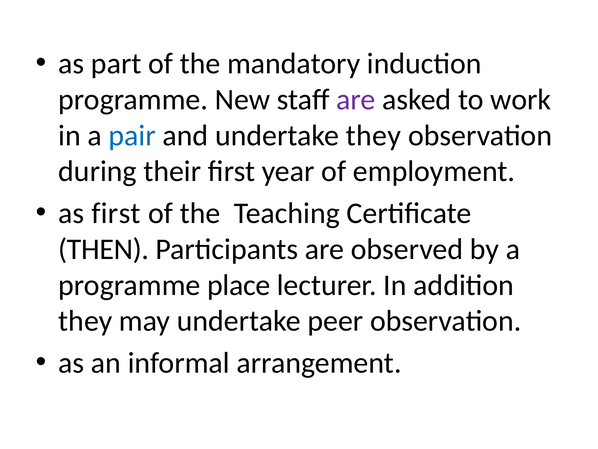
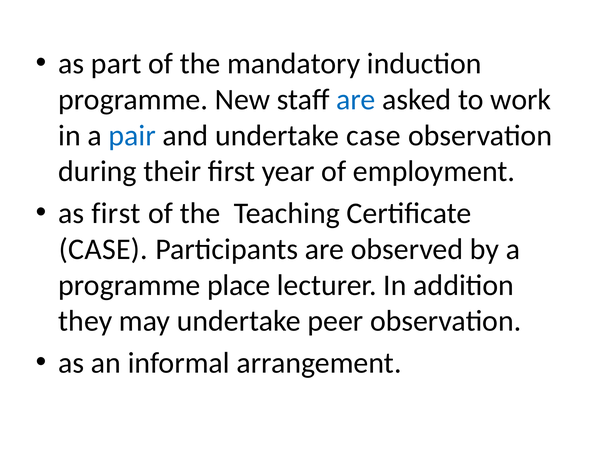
are colour: purple -> blue (356, 99)
undertake they: they -> case (373, 135)
THEN: THEN -> CASE (103, 249)
